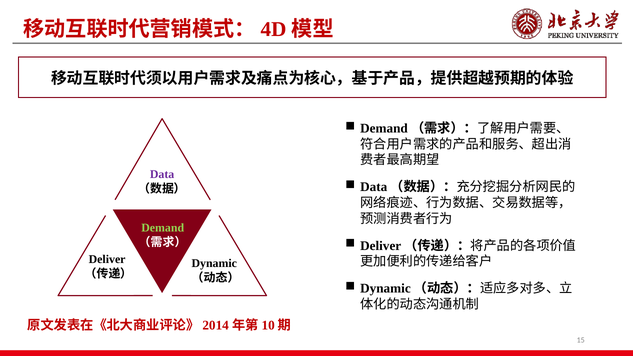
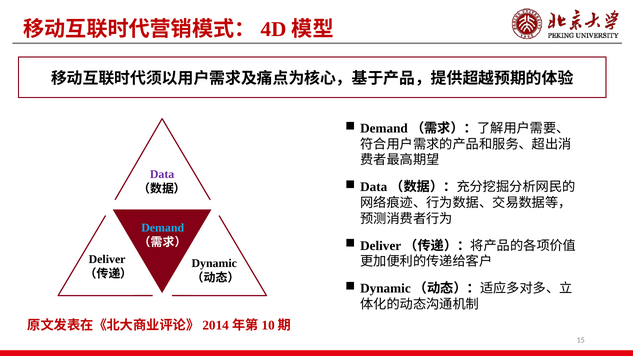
Demand colour: light green -> light blue (163, 228)
